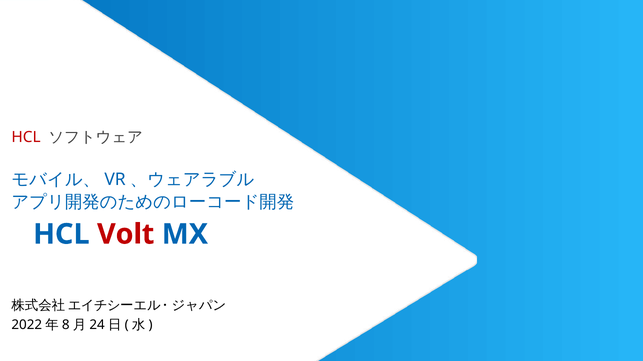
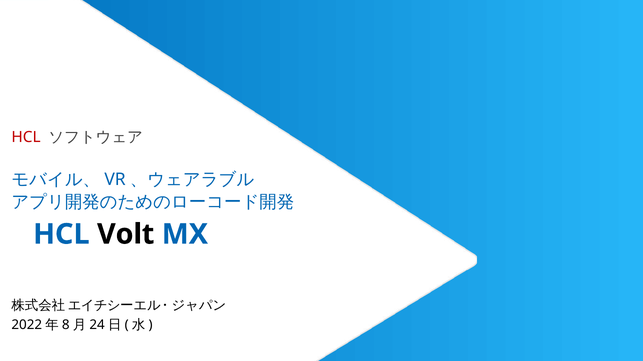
Volt colour: red -> black (126, 235)
